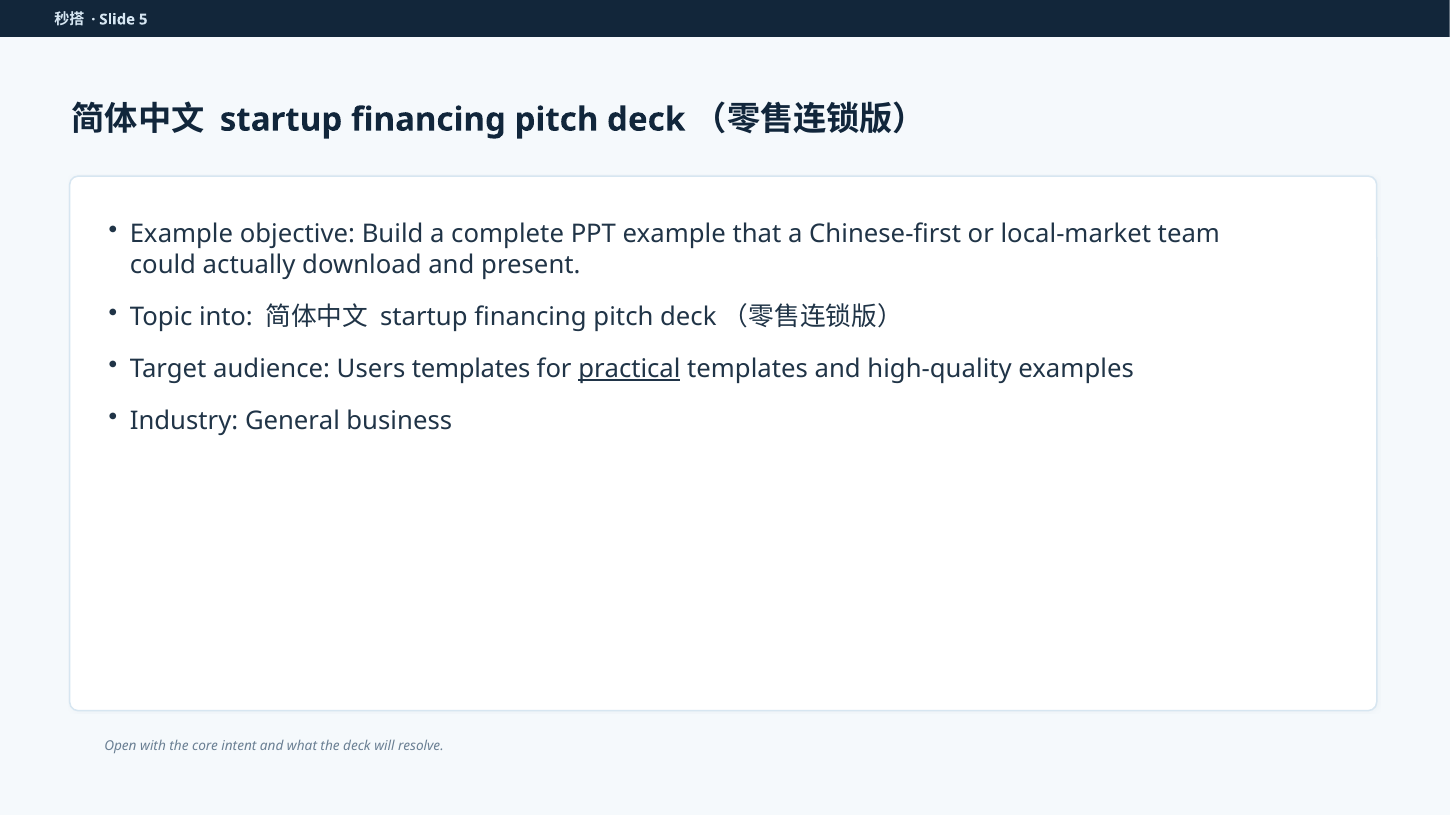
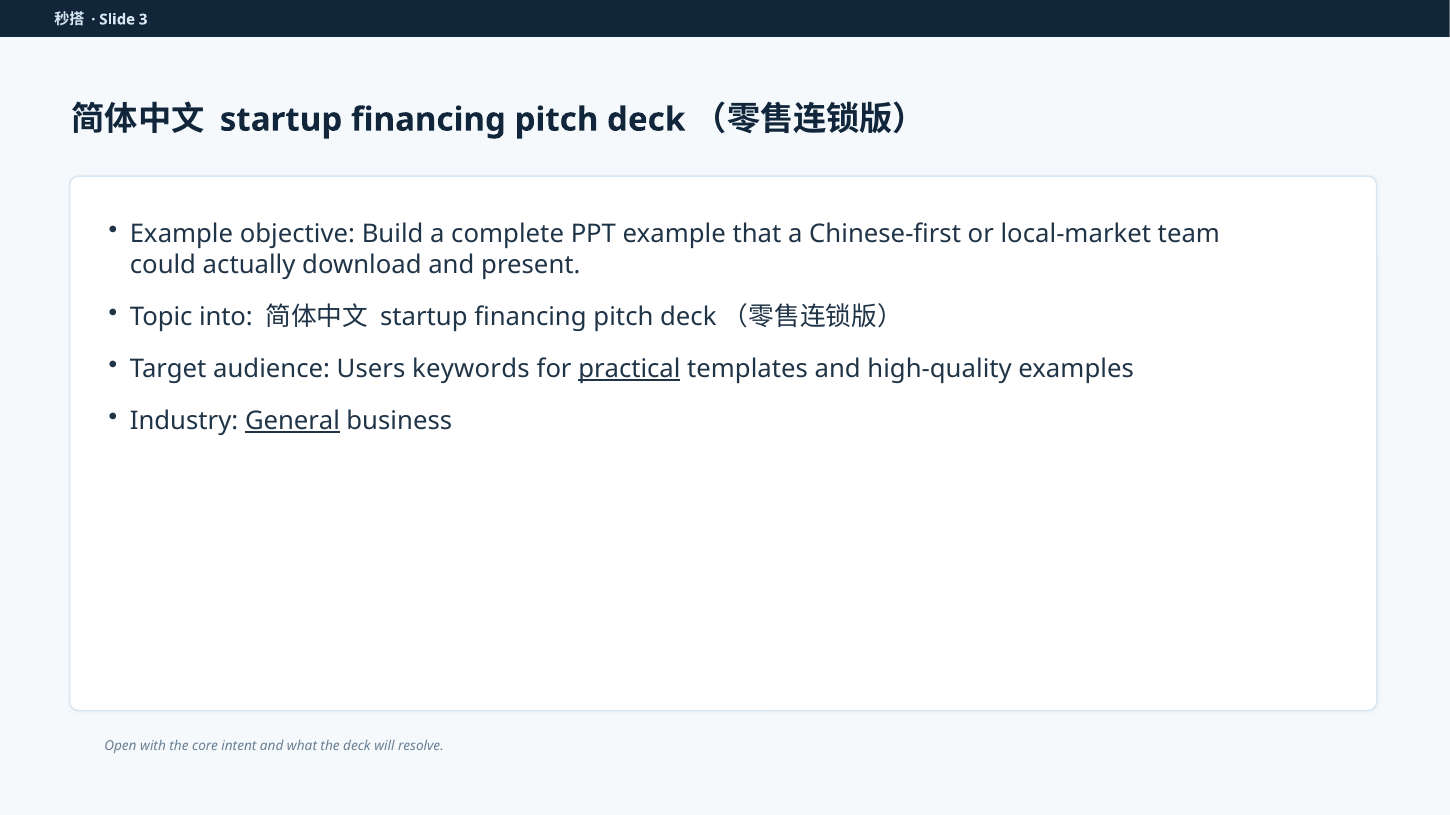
5: 5 -> 3 (143, 20)
Users templates: templates -> keywords (471, 369)
General underline: none -> present (292, 421)
